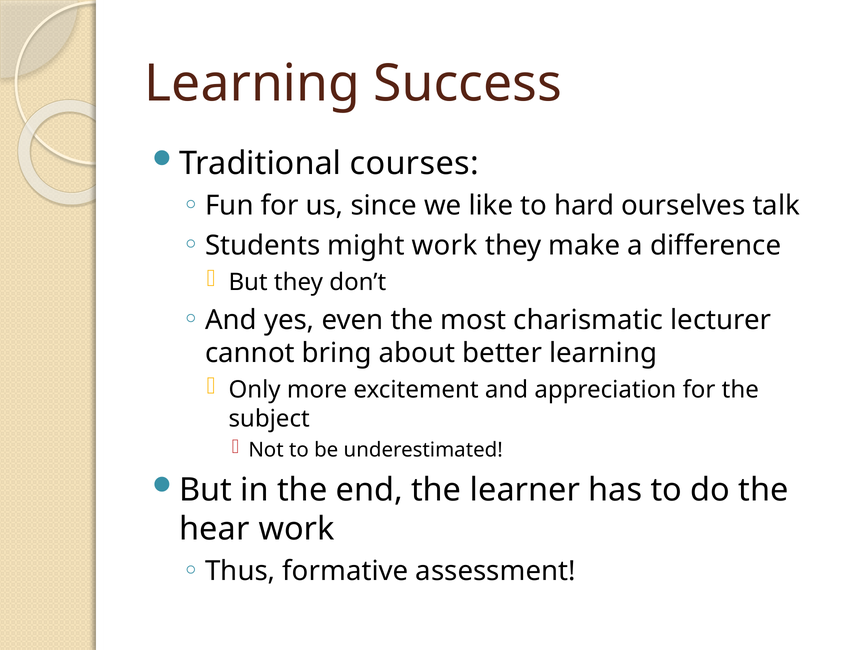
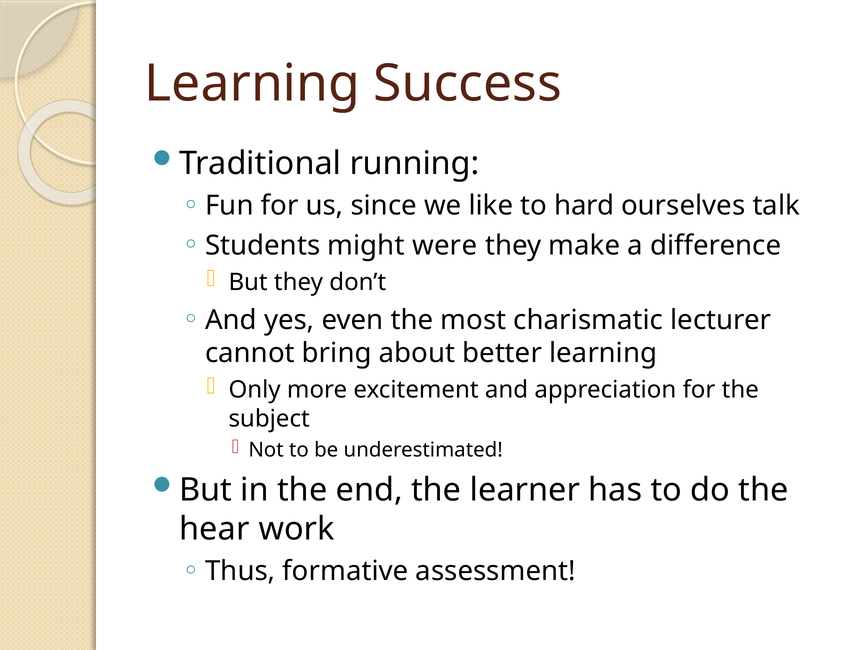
courses: courses -> running (415, 163)
might work: work -> were (445, 245)
